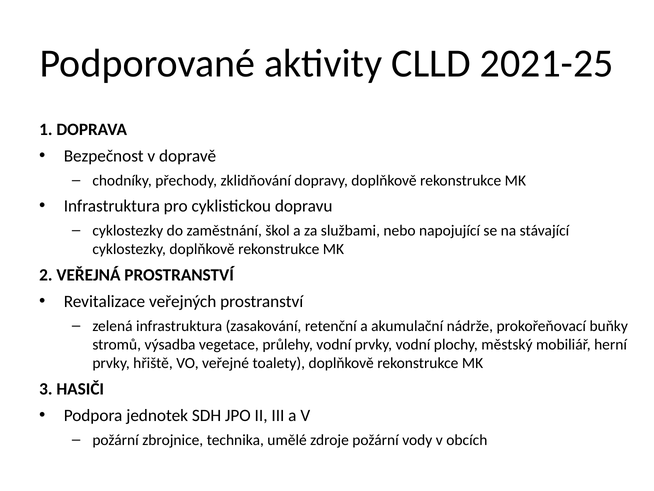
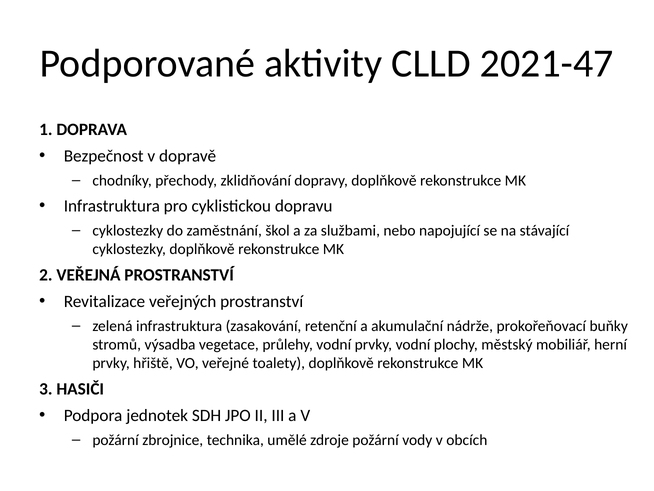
2021-25: 2021-25 -> 2021-47 (547, 63)
